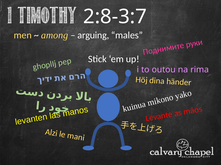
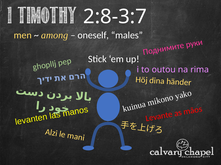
arguing: arguing -> oneself (93, 35)
